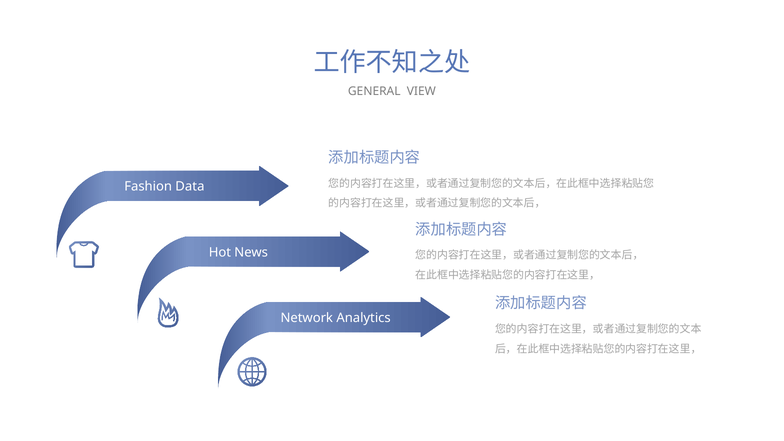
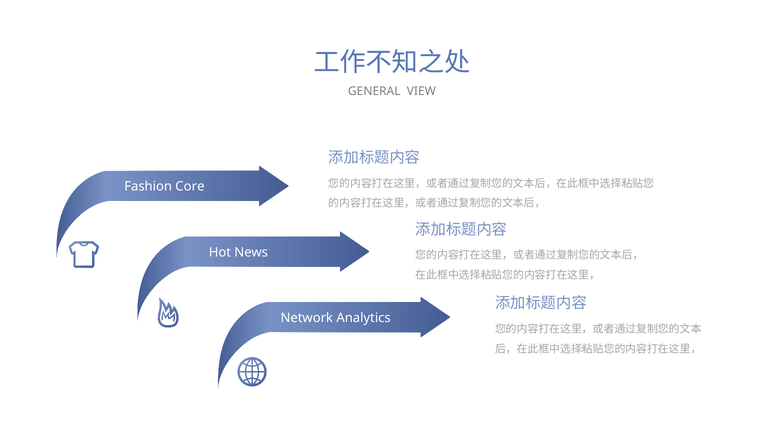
Data: Data -> Core (190, 186)
